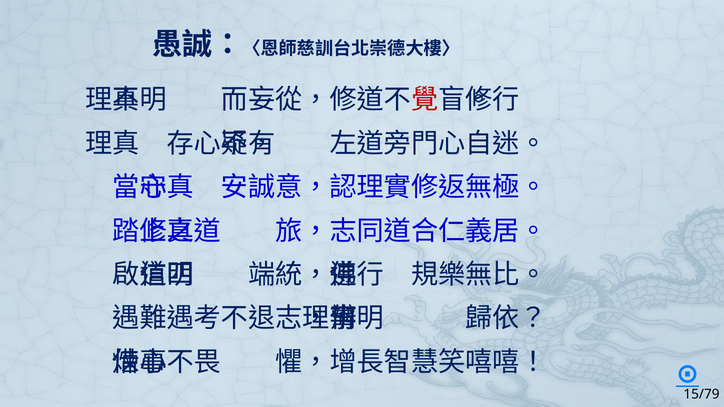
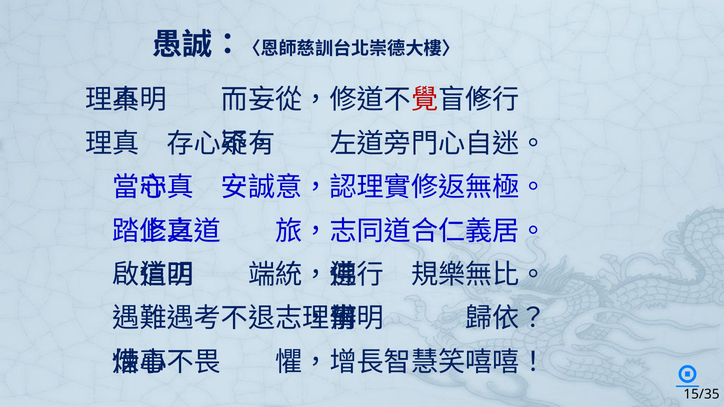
15/79: 15/79 -> 15/35 (702, 394)
